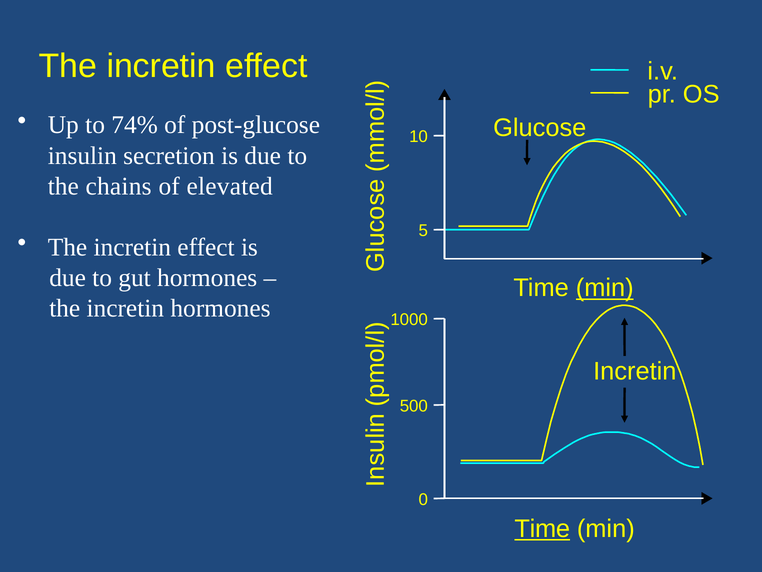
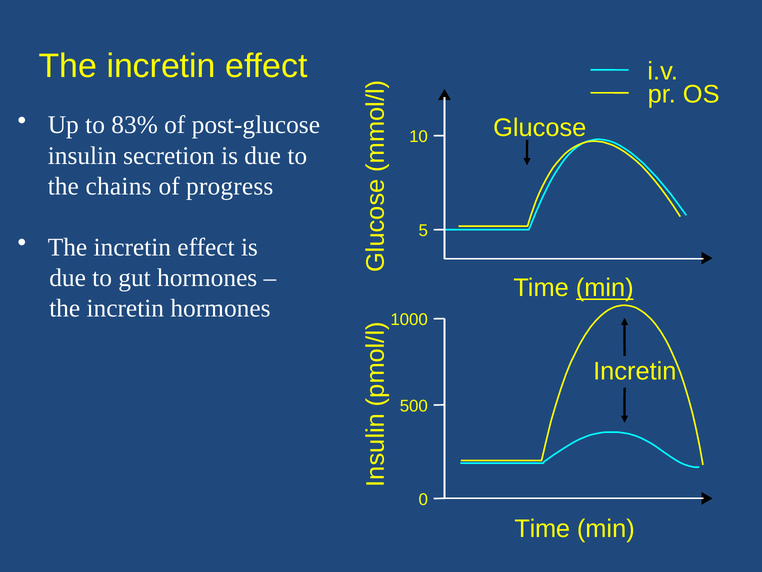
74%: 74% -> 83% (135, 125)
elevated: elevated -> progress (230, 186)
Time underline: present -> none (542, 528)
